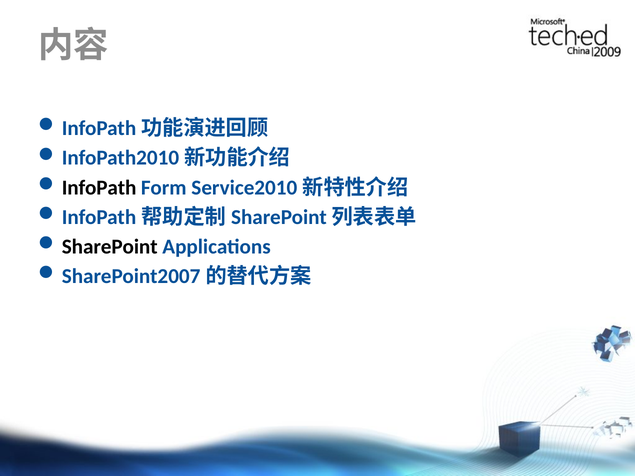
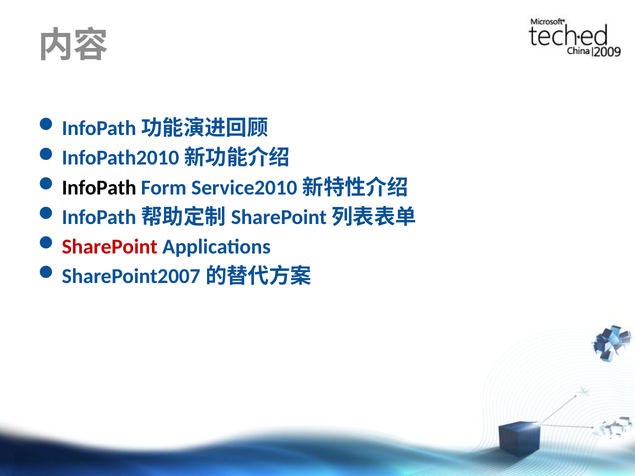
SharePoint colour: black -> red (110, 247)
